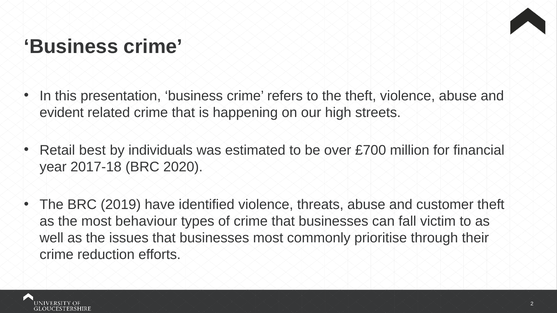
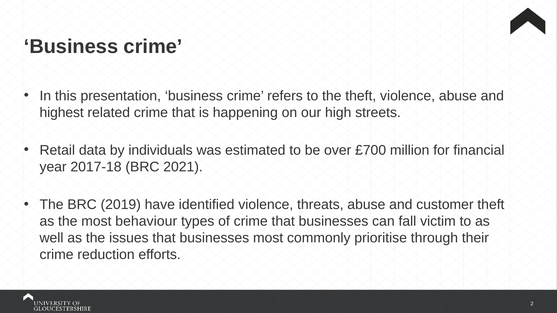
evident: evident -> highest (62, 113)
best: best -> data (92, 150)
2020: 2020 -> 2021 (183, 167)
